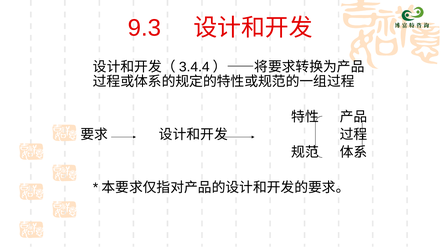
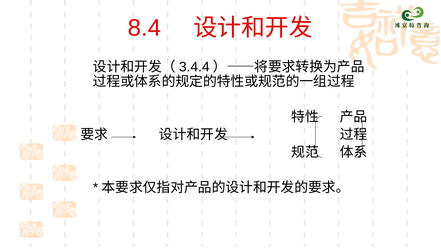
9.3: 9.3 -> 8.4 (145, 28)
